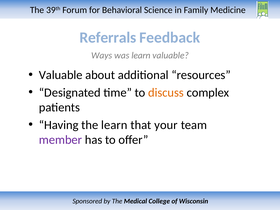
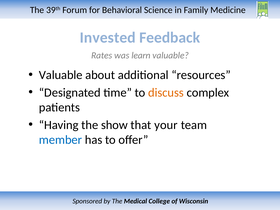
Referrals: Referrals -> Invested (108, 37)
Ways: Ways -> Rates (102, 55)
the learn: learn -> show (114, 125)
member colour: purple -> blue (61, 140)
